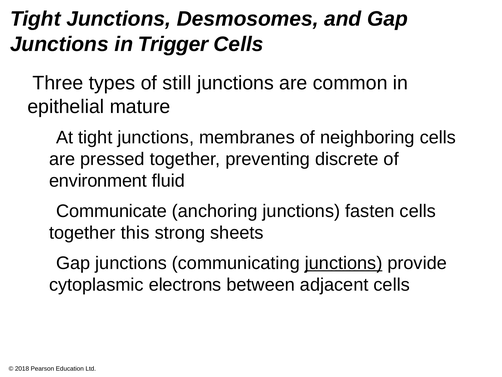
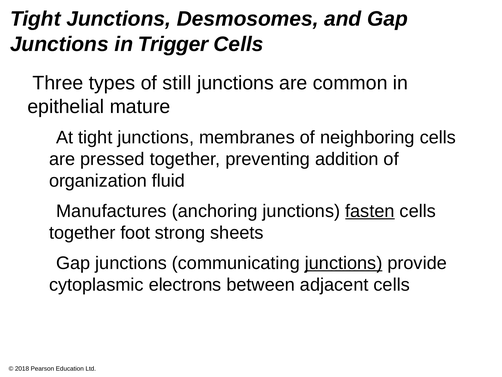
discrete: discrete -> addition (347, 159)
environment: environment -> organization (98, 181)
Communicate: Communicate -> Manufactures (111, 211)
fasten underline: none -> present (370, 211)
this: this -> foot (135, 233)
